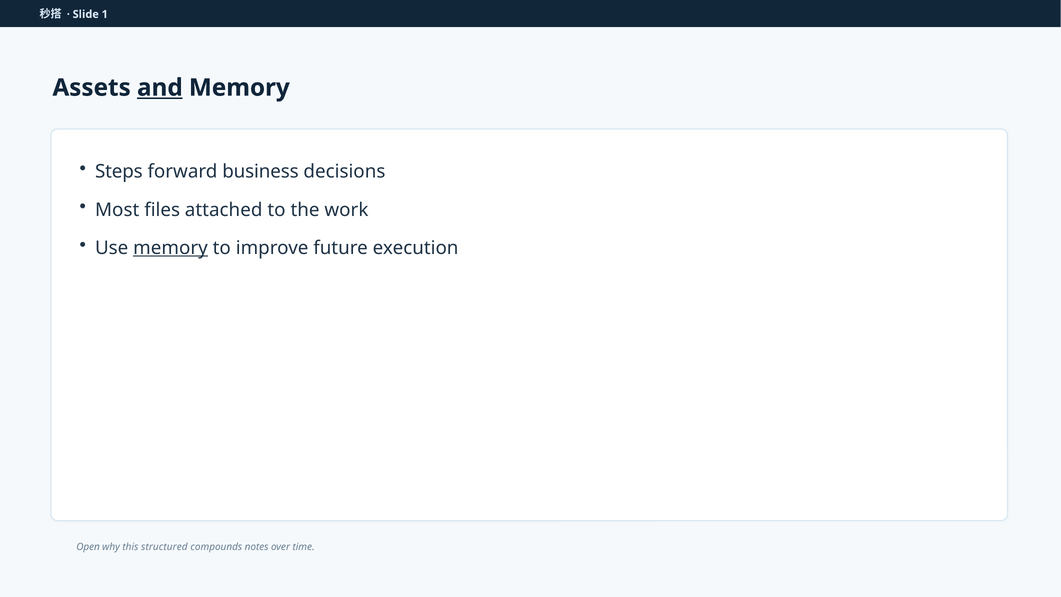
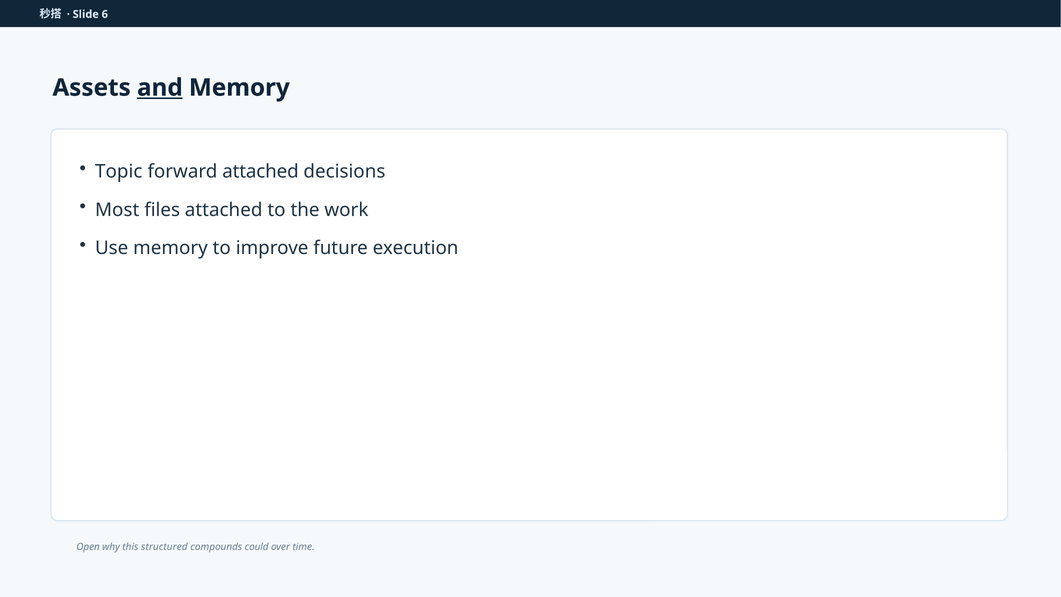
1: 1 -> 6 (105, 14)
Steps: Steps -> Topic (119, 172)
forward business: business -> attached (261, 172)
memory underline: present -> none (170, 248)
notes: notes -> could (257, 547)
